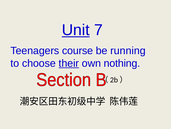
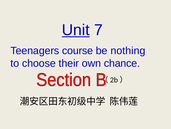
running: running -> nothing (128, 50)
their underline: present -> none (69, 63)
nothing: nothing -> chance (122, 63)
